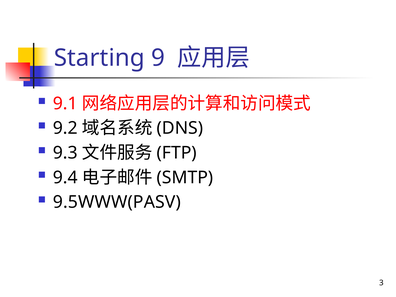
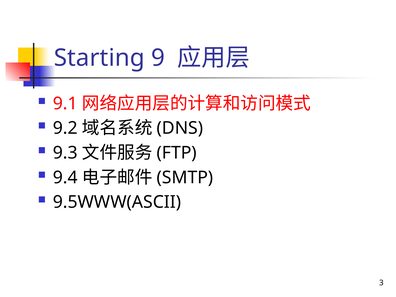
9.5WWW(PASV: 9.5WWW(PASV -> 9.5WWW(ASCII (117, 202)
